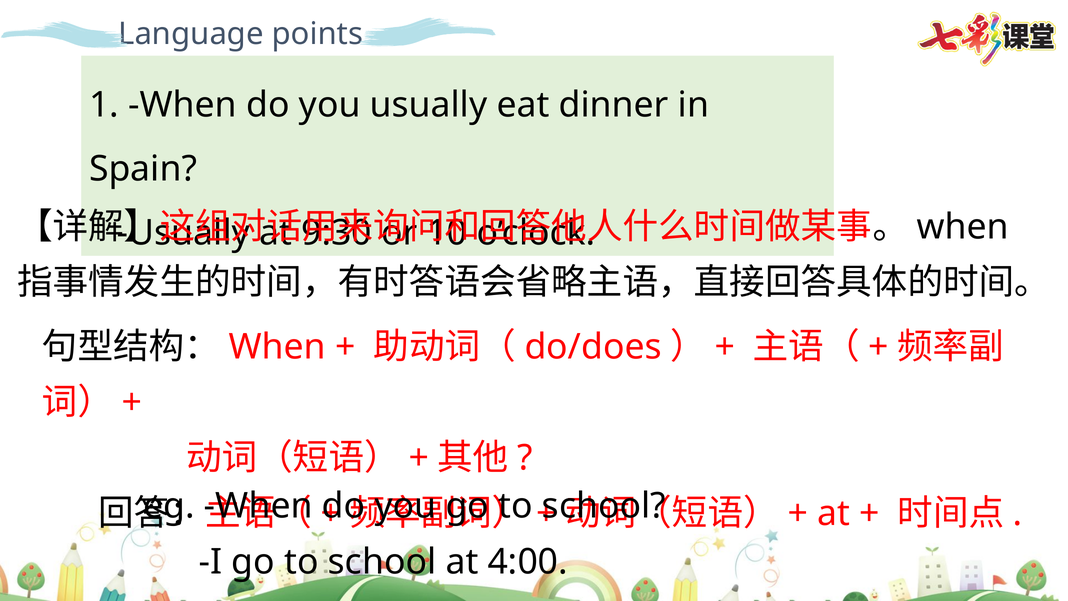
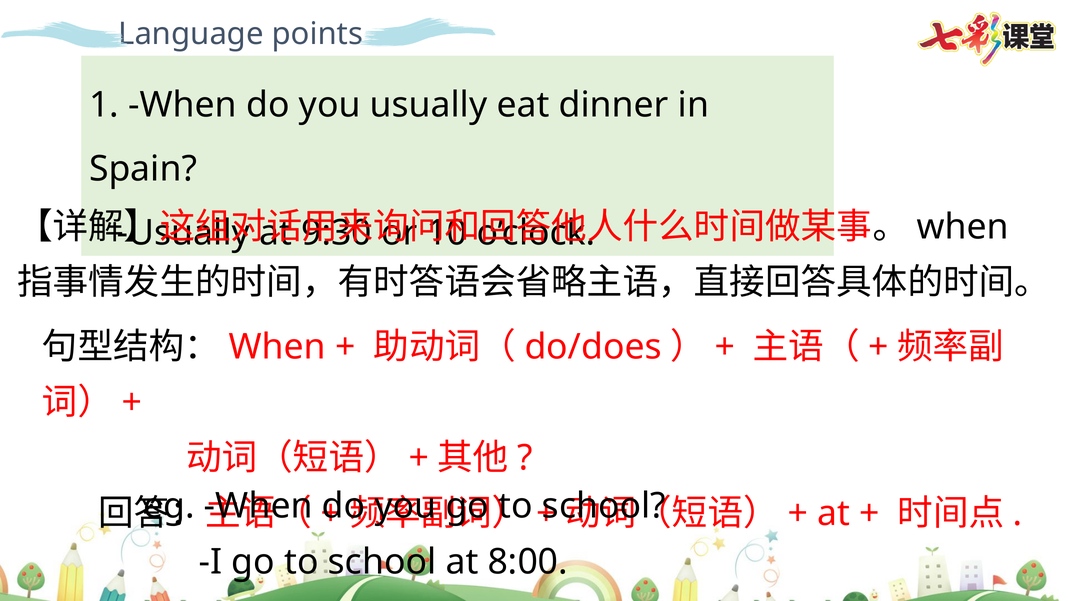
4:00: 4:00 -> 8:00 (528, 562)
